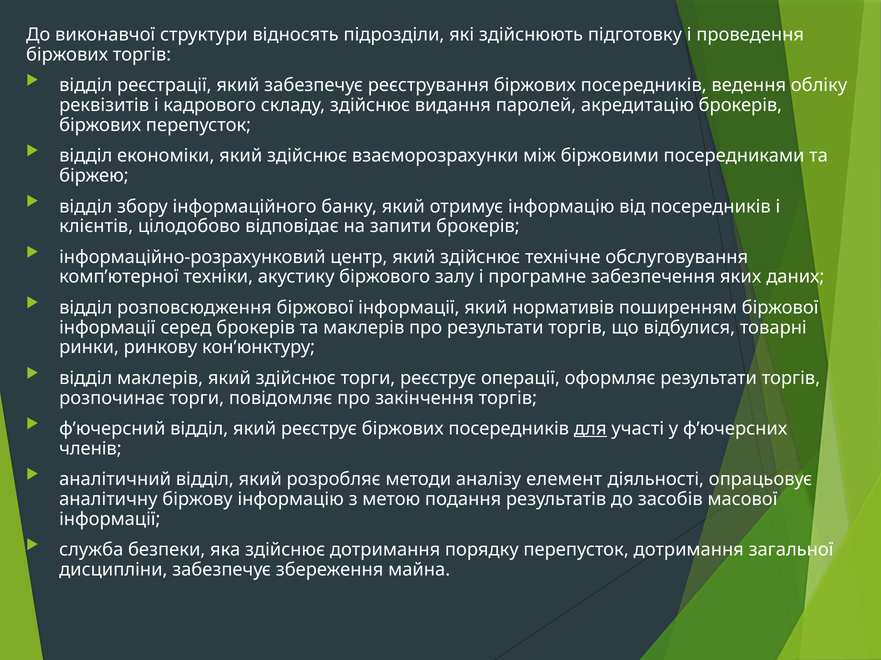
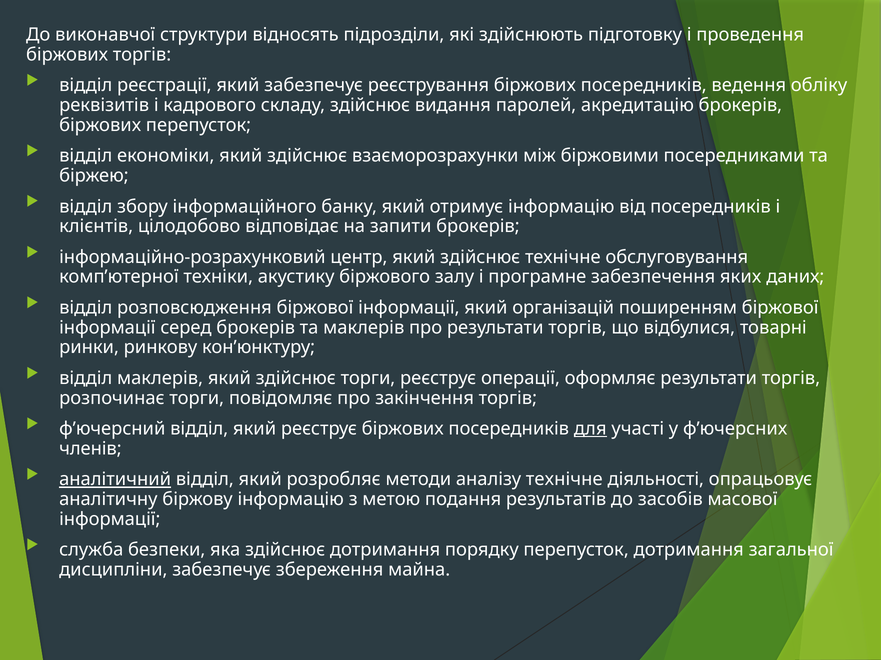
нормативів: нормативів -> організацій (563, 308)
аналітичний underline: none -> present (115, 480)
аналізу елемент: елемент -> технічне (564, 480)
